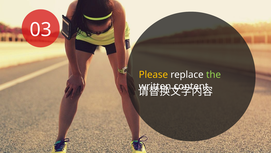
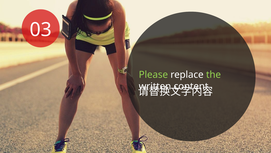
Please colour: yellow -> light green (153, 74)
